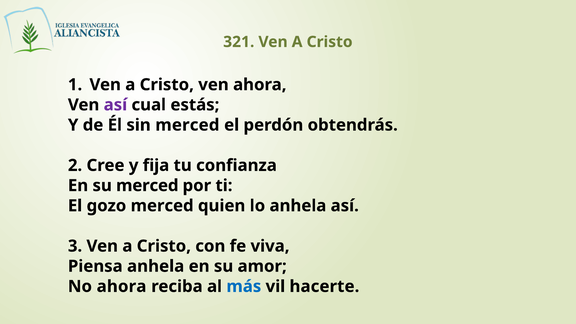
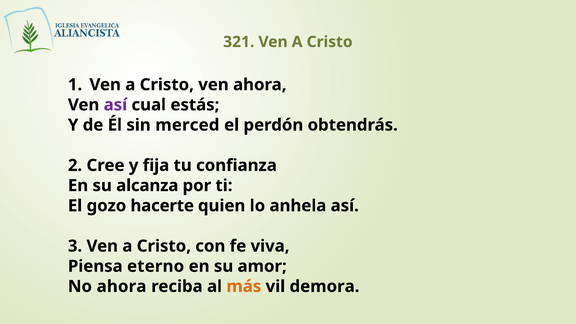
su merced: merced -> alcanza (147, 186)
gozo merced: merced -> hacerte (162, 206)
Piensa anhela: anhela -> eterno (156, 266)
más colour: blue -> orange (244, 286)
hacerte: hacerte -> demora (324, 286)
